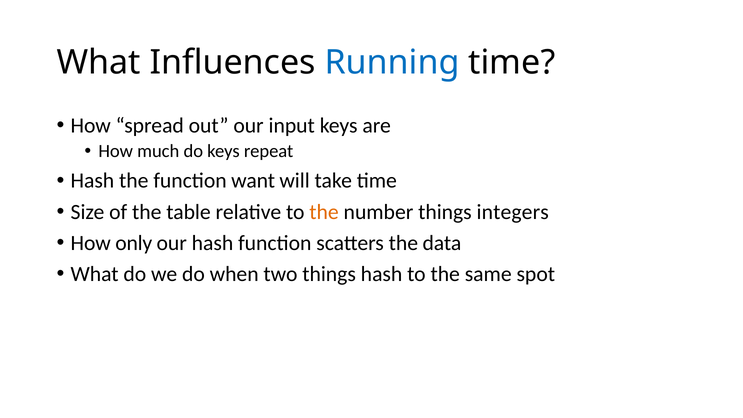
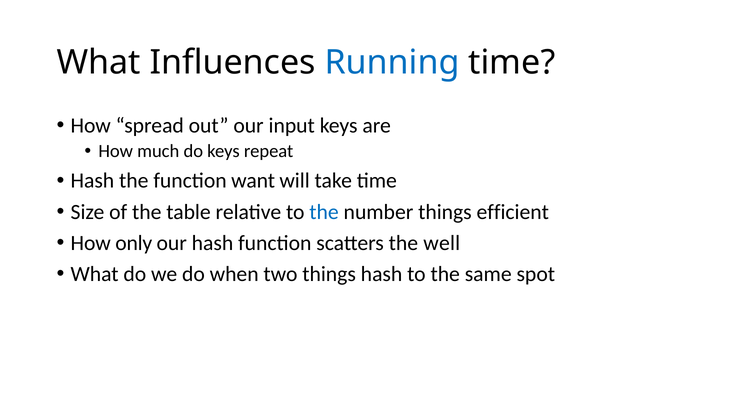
the colour: orange -> blue (324, 212)
integers: integers -> efficient (513, 212)
data: data -> well (442, 243)
